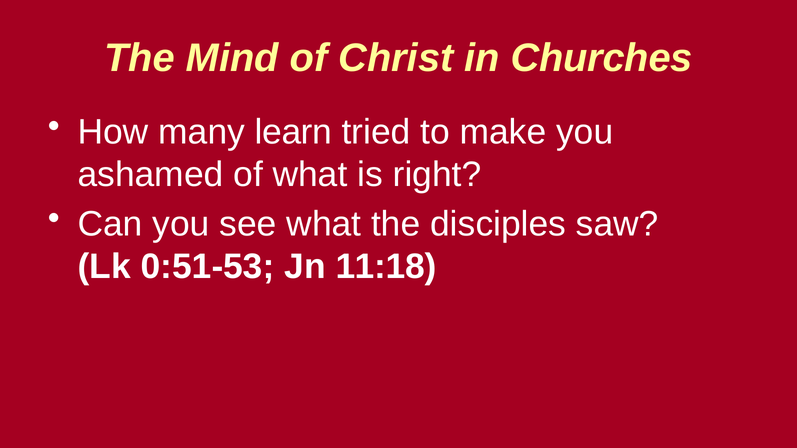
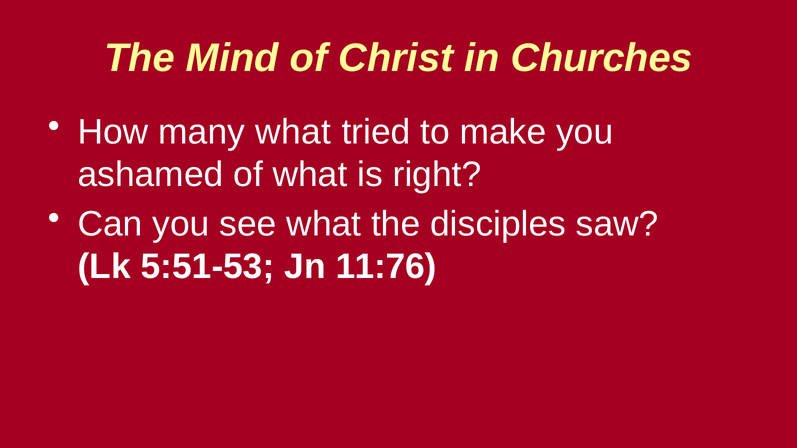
many learn: learn -> what (293, 132)
0:51-53: 0:51-53 -> 5:51-53 (208, 267)
11:18: 11:18 -> 11:76 (386, 267)
